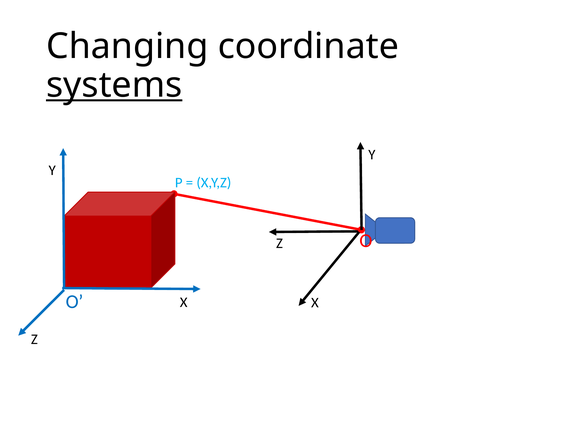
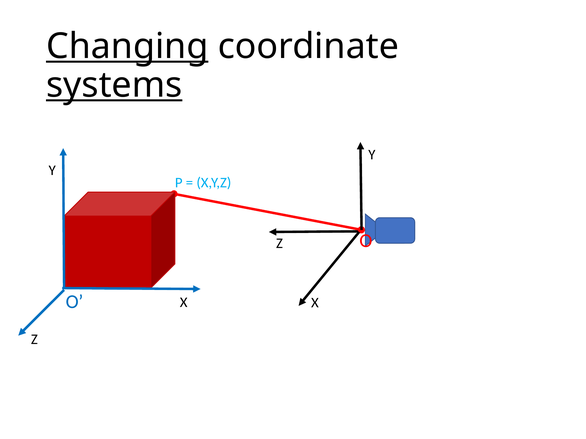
Changing underline: none -> present (127, 46)
